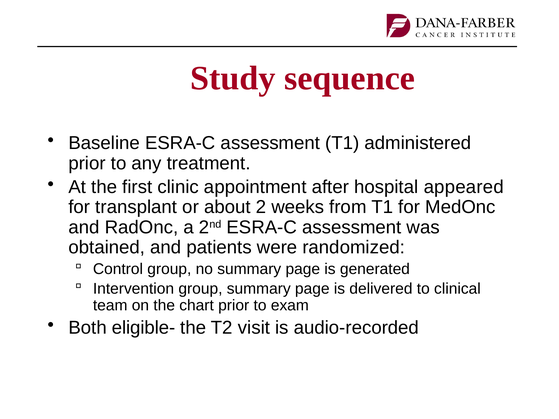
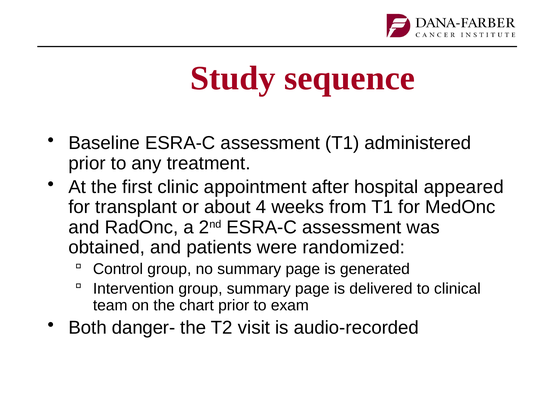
2: 2 -> 4 (261, 207)
eligible-: eligible- -> danger- (144, 328)
